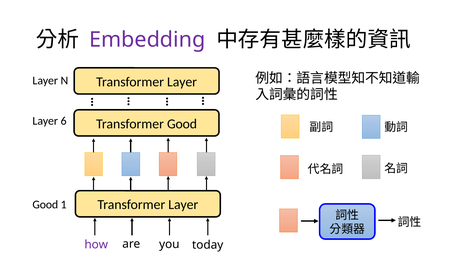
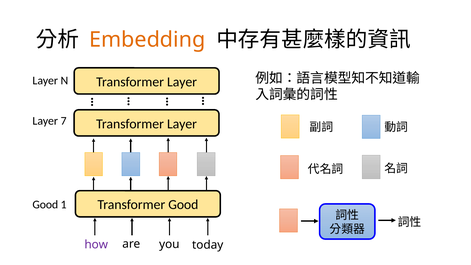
Embedding colour: purple -> orange (147, 40)
6: 6 -> 7 (64, 121)
Good: Good -> Layer (182, 124)
Layer: Layer -> Good (183, 205)
